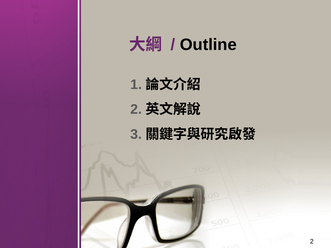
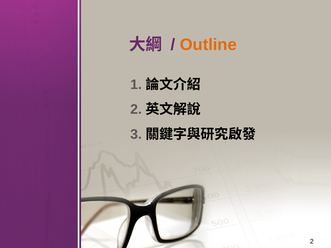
Outline colour: black -> orange (208, 45)
